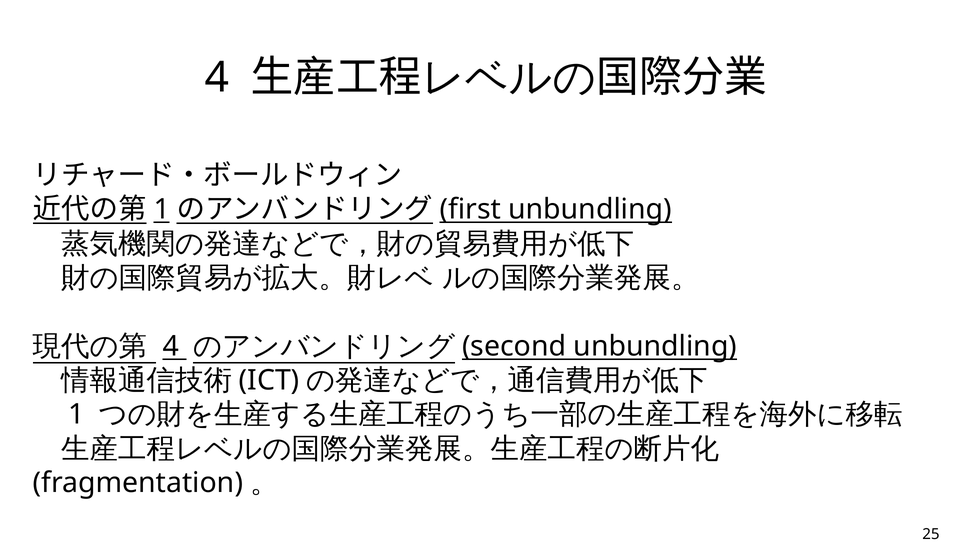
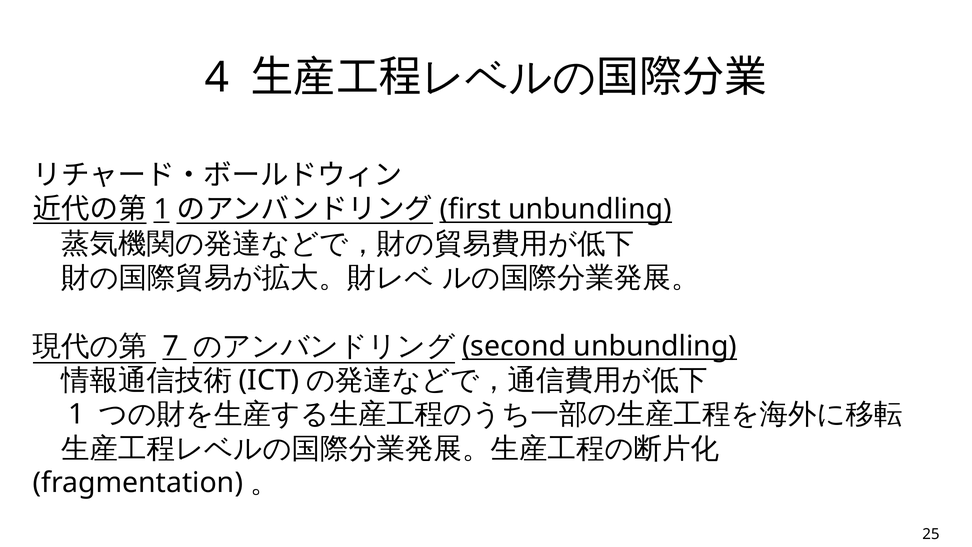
4: 4 -> 7 (171, 346)
